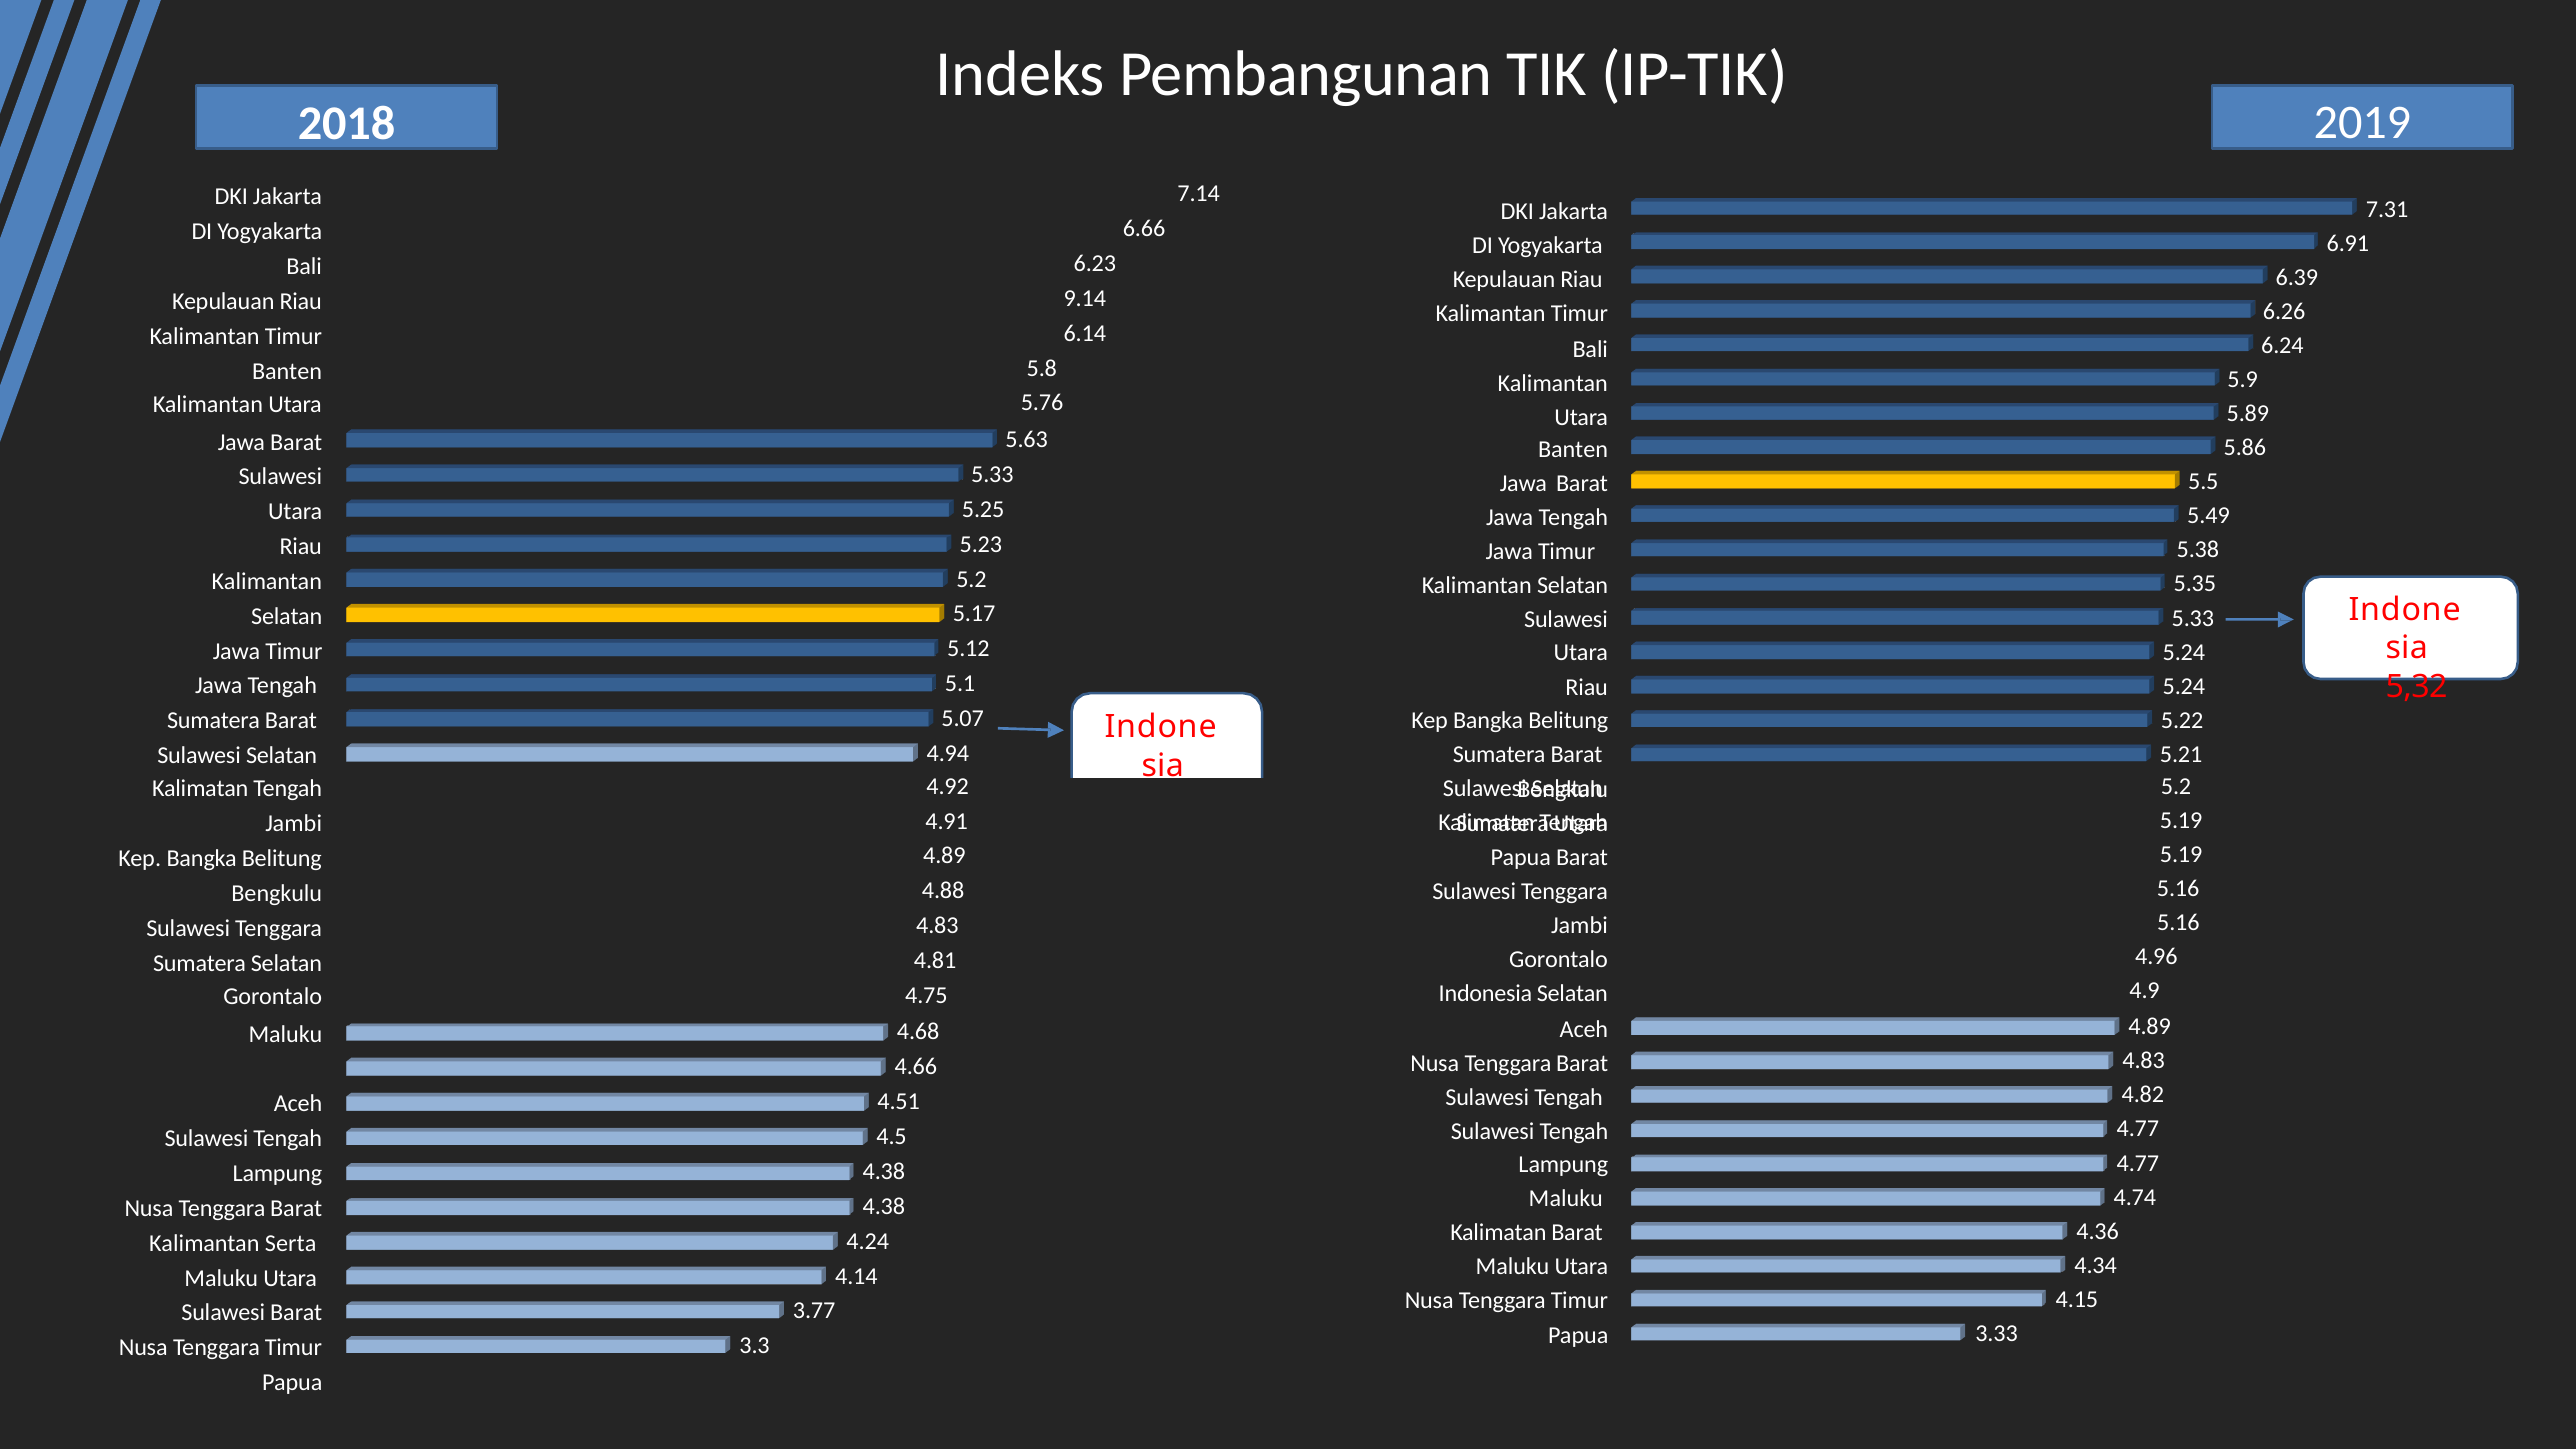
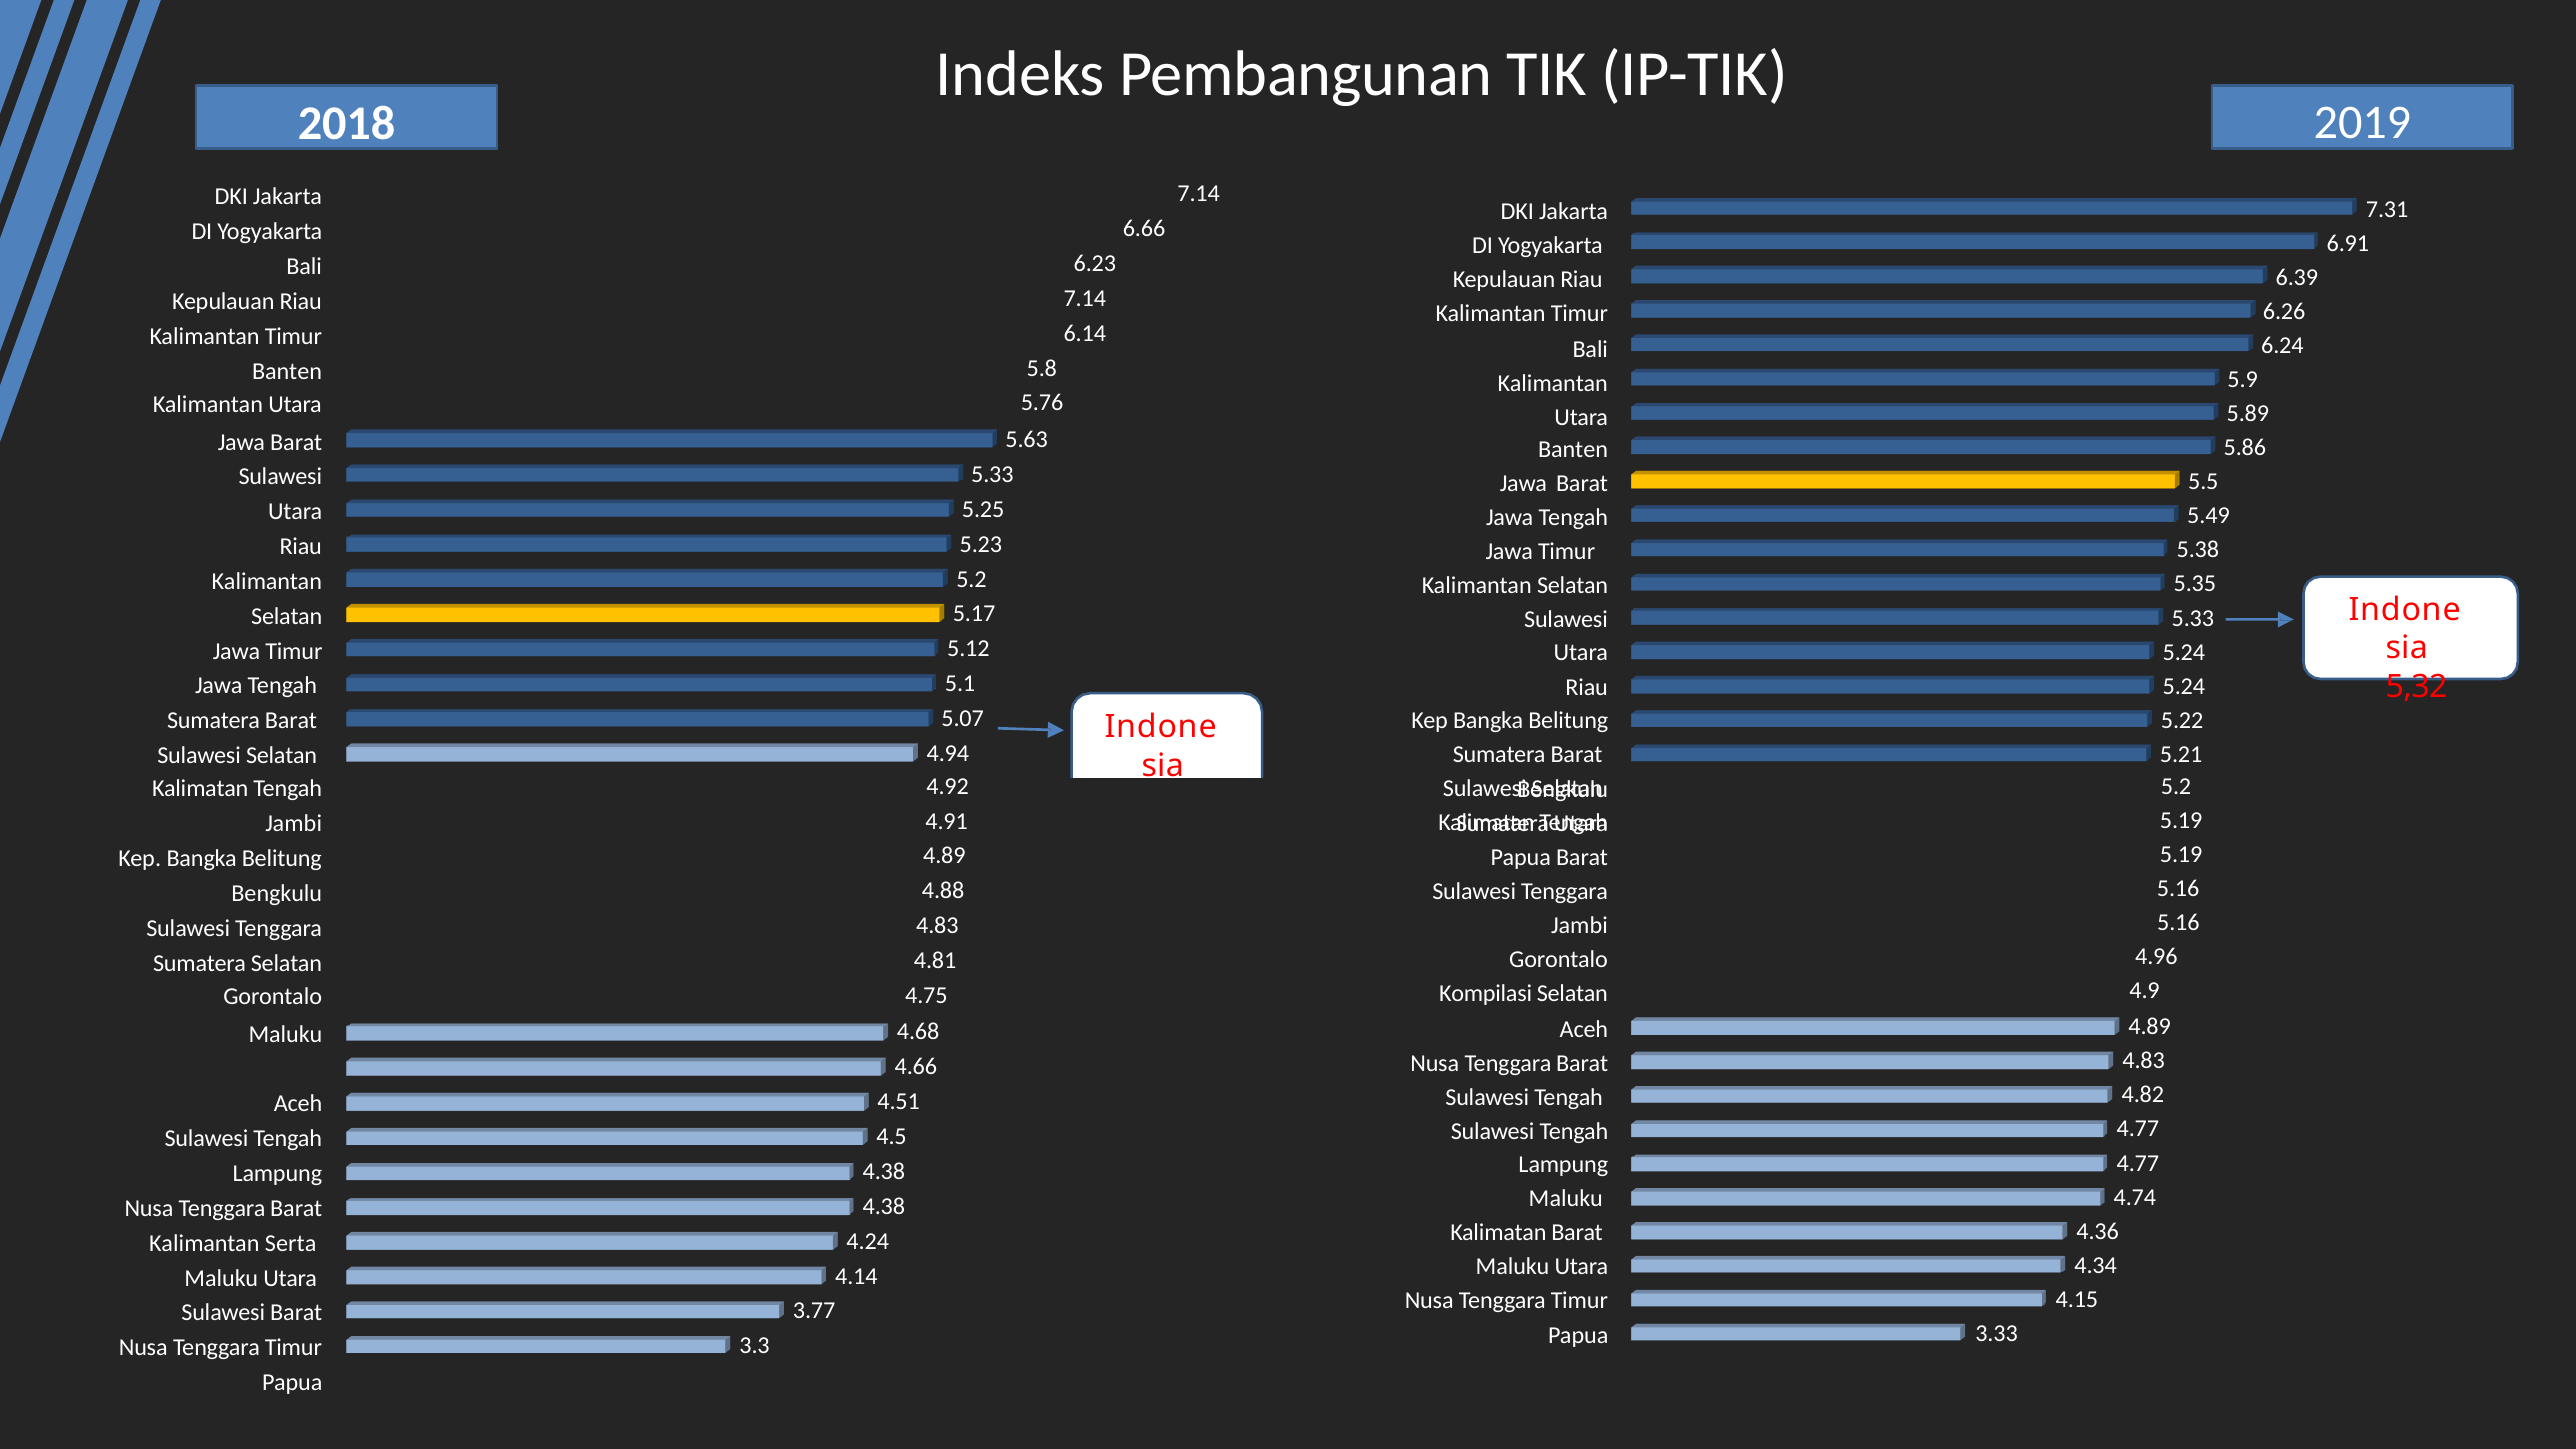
Riau 9.14: 9.14 -> 7.14 (1085, 298)
Indonesia: Indonesia -> Kompilasi (1486, 993)
